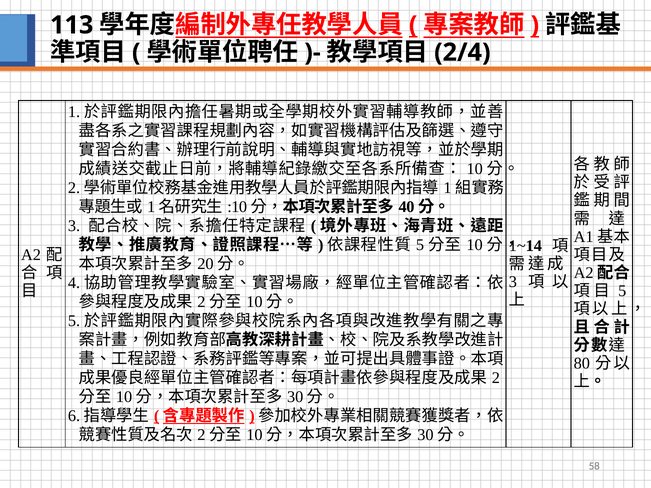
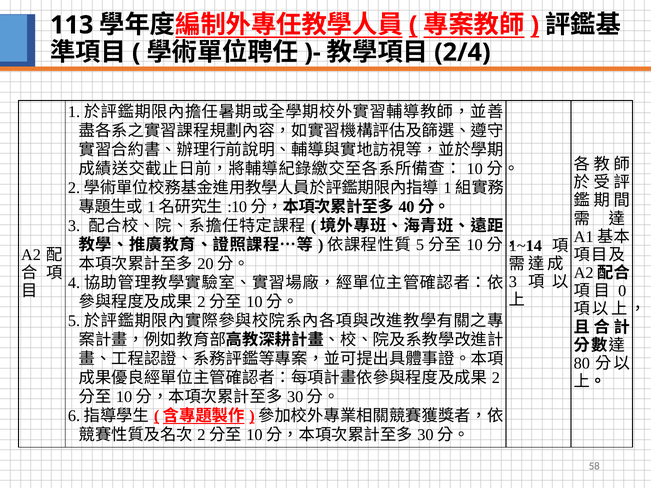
5: 5 -> 0 (622, 291)
